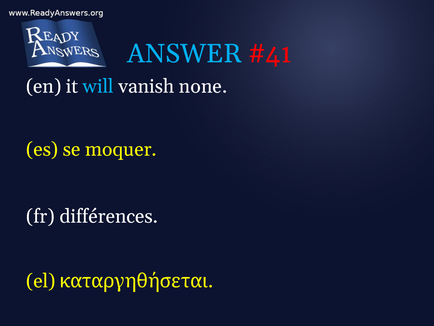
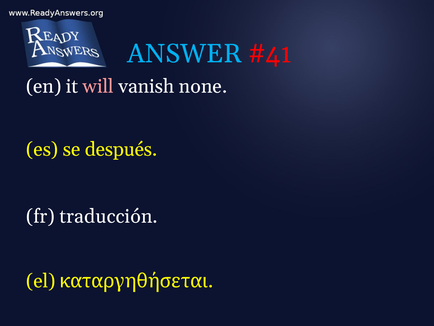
will colour: light blue -> pink (98, 86)
moquer: moquer -> después (121, 149)
différences: différences -> traducción (109, 216)
